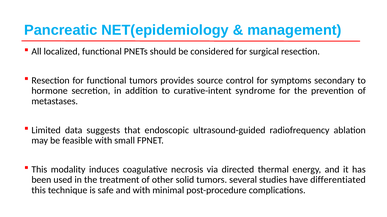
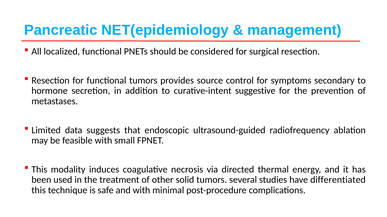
syndrome: syndrome -> suggestive (255, 91)
